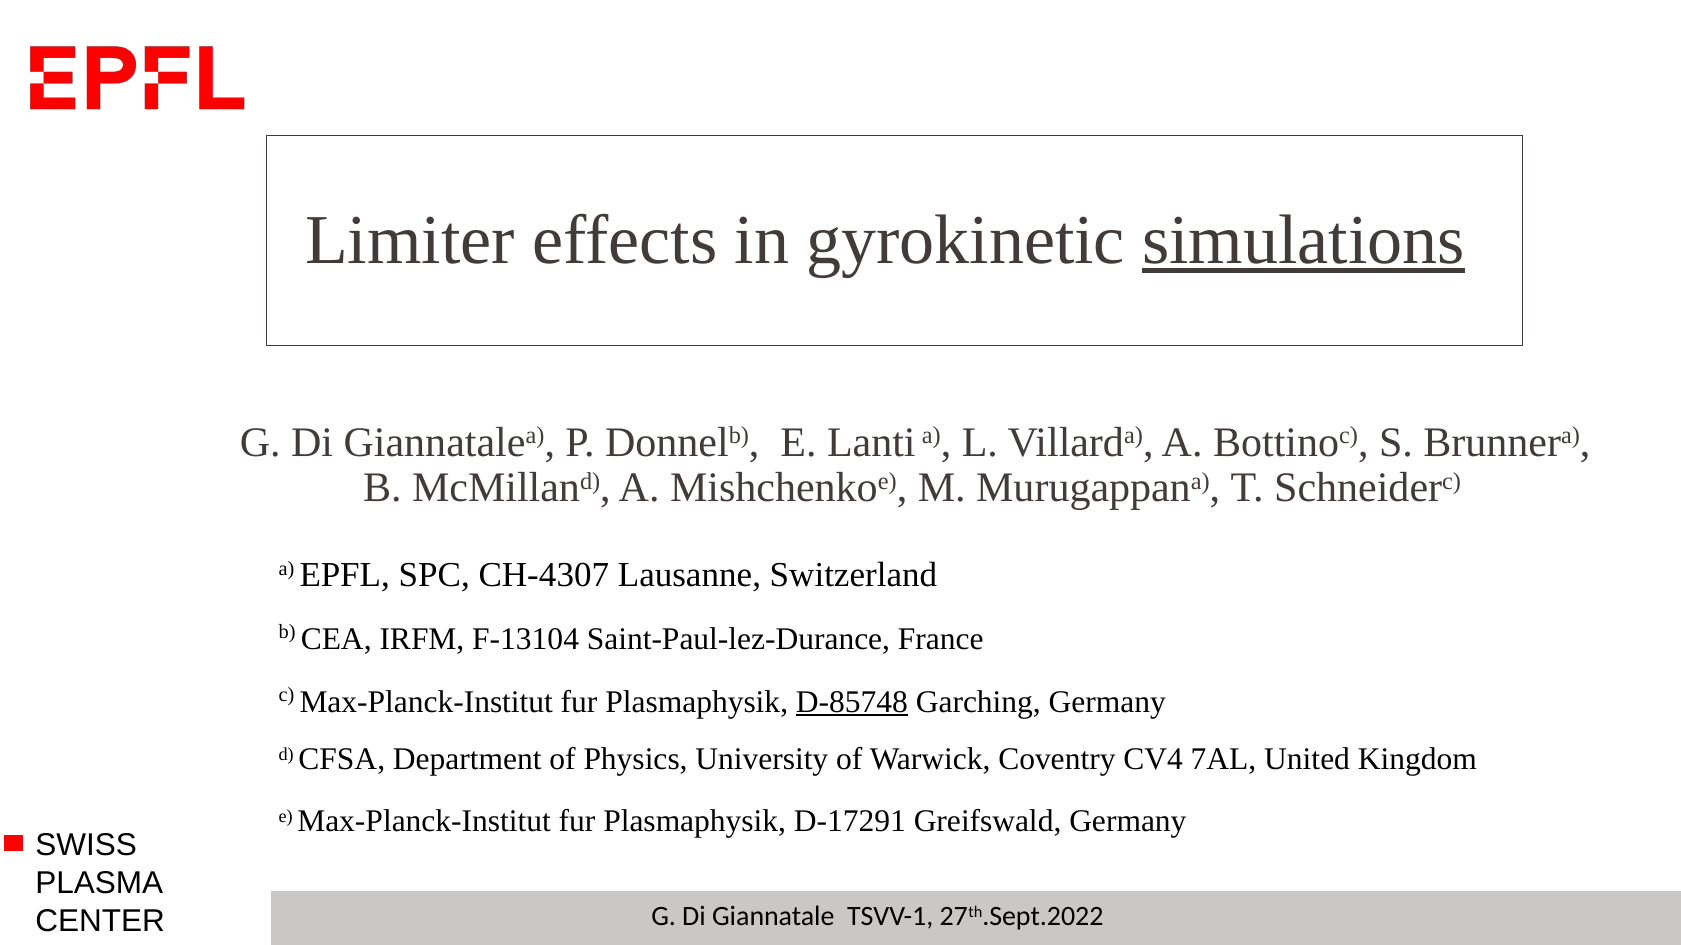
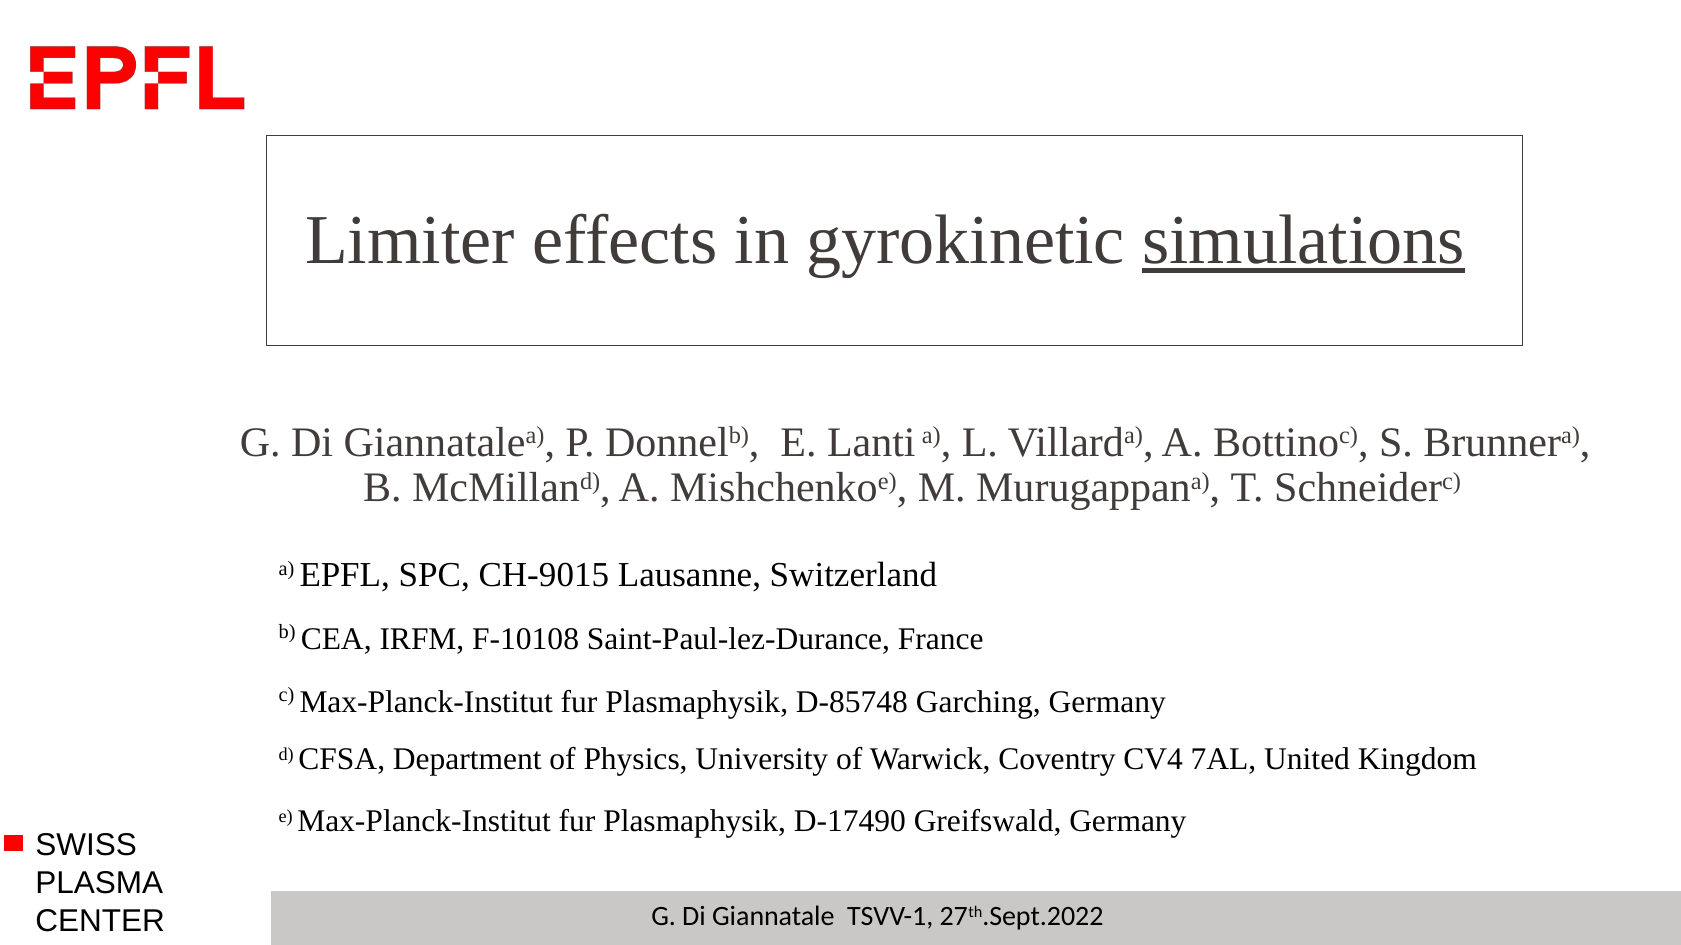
CH-4307: CH-4307 -> CH-9015 (544, 575)
F-13104: F-13104 -> F-10108 (526, 639)
D-85748 underline: present -> none (852, 702)
D-17291: D-17291 -> D-17490 (850, 822)
